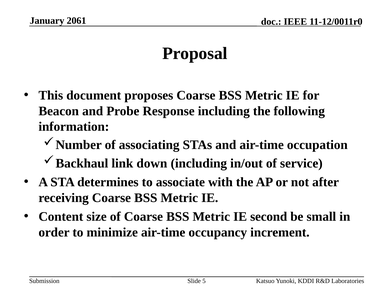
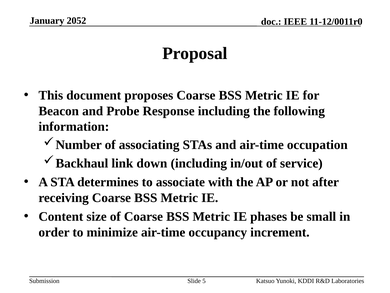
2061: 2061 -> 2052 (76, 21)
second: second -> phases (269, 216)
